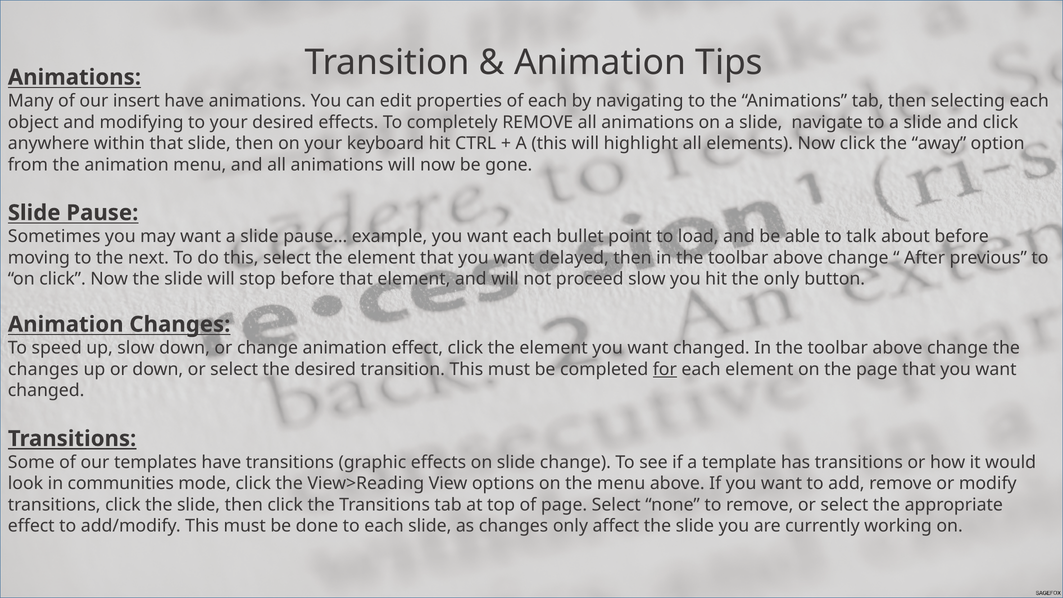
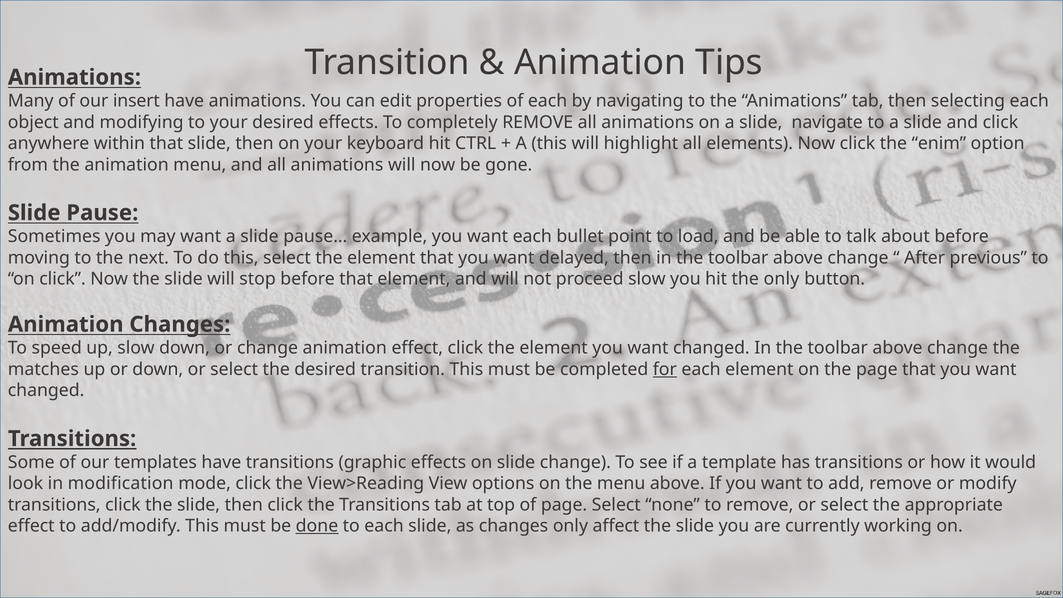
away: away -> enim (939, 143)
changes: changes -> matches (43, 369)
communities: communities -> modification (121, 483)
done underline: none -> present (317, 526)
